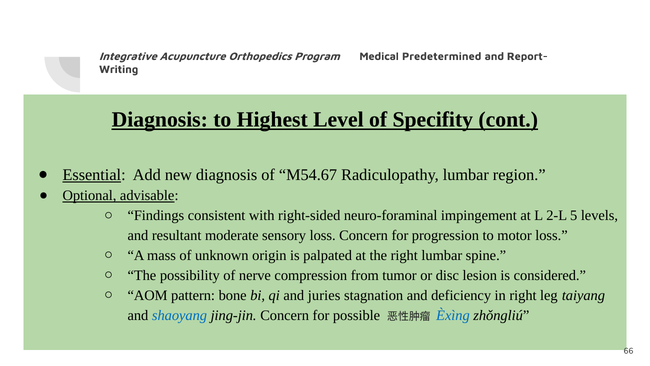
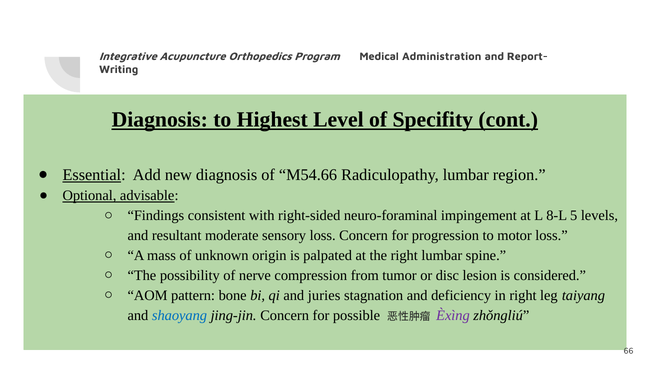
Predetermined: Predetermined -> Administration (442, 56)
M54.67: M54.67 -> M54.66 (308, 175)
2-L: 2-L -> 8-L (557, 215)
Èxìng colour: blue -> purple (453, 315)
